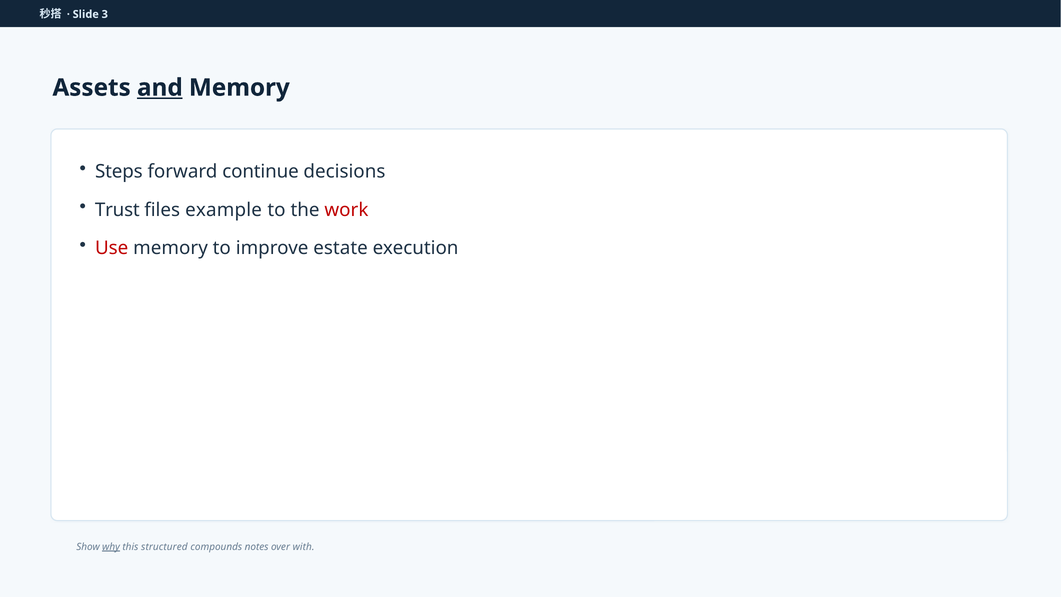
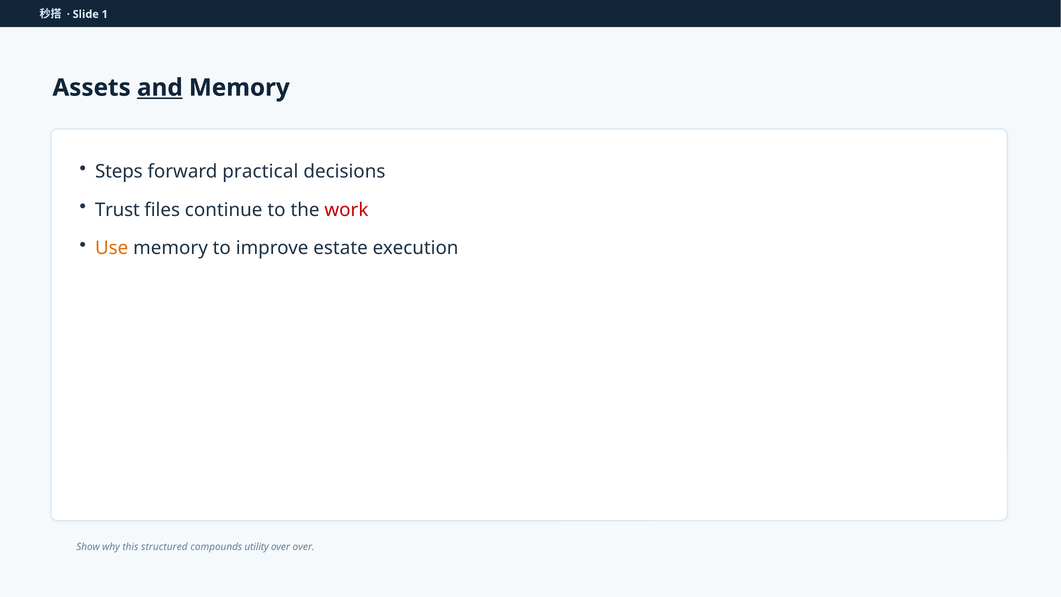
3: 3 -> 1 (105, 14)
continue: continue -> practical (260, 172)
example: example -> continue (224, 210)
Use colour: red -> orange (112, 248)
why underline: present -> none (111, 547)
notes: notes -> utility (257, 547)
over with: with -> over (304, 547)
